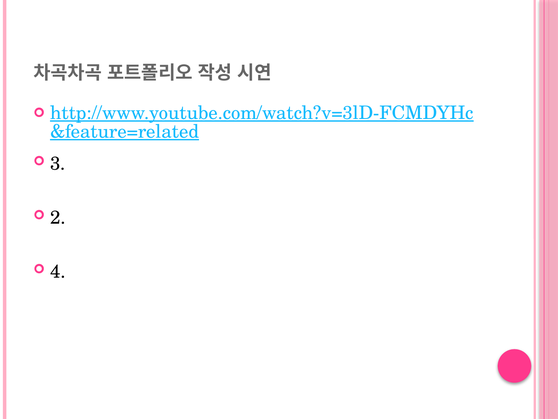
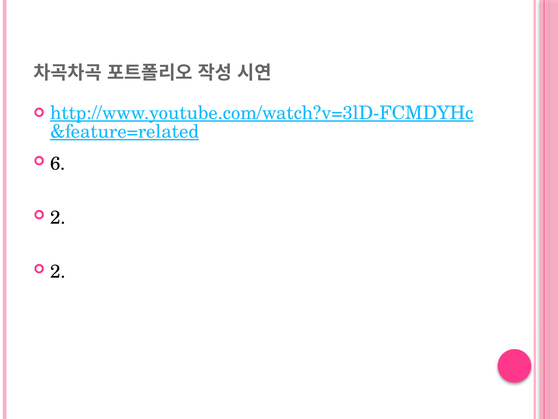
3: 3 -> 6 (58, 163)
4: 4 -> 2 (58, 271)
